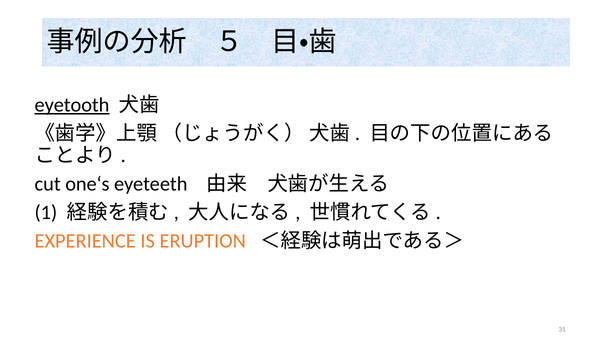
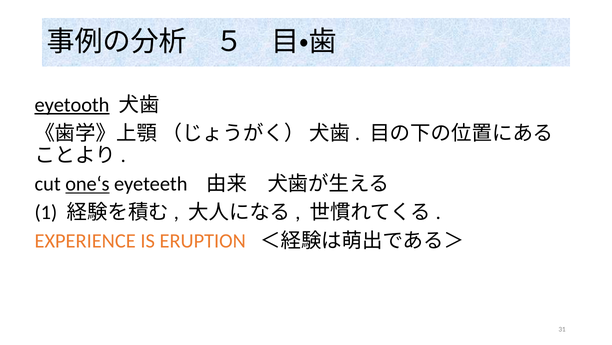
one‘s underline: none -> present (87, 184)
